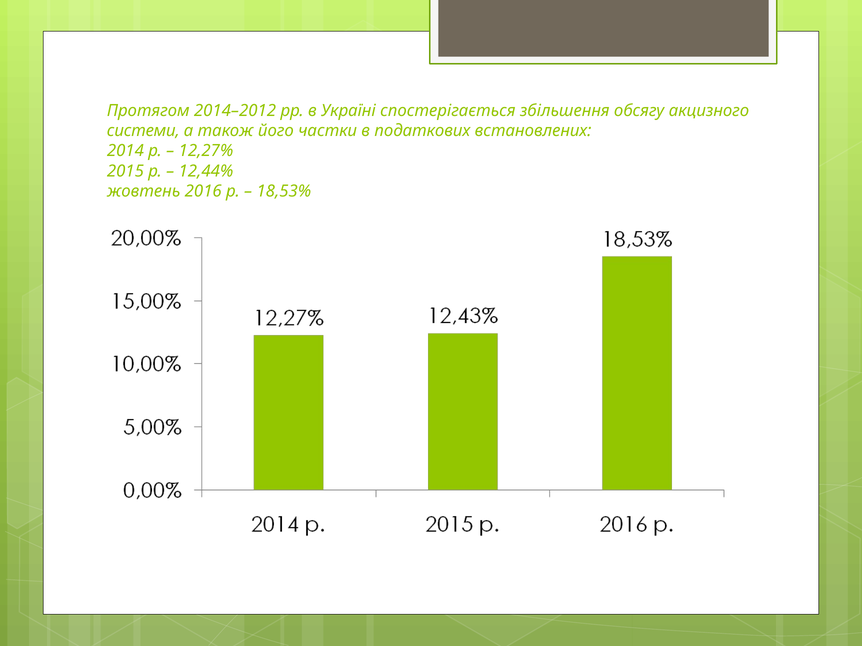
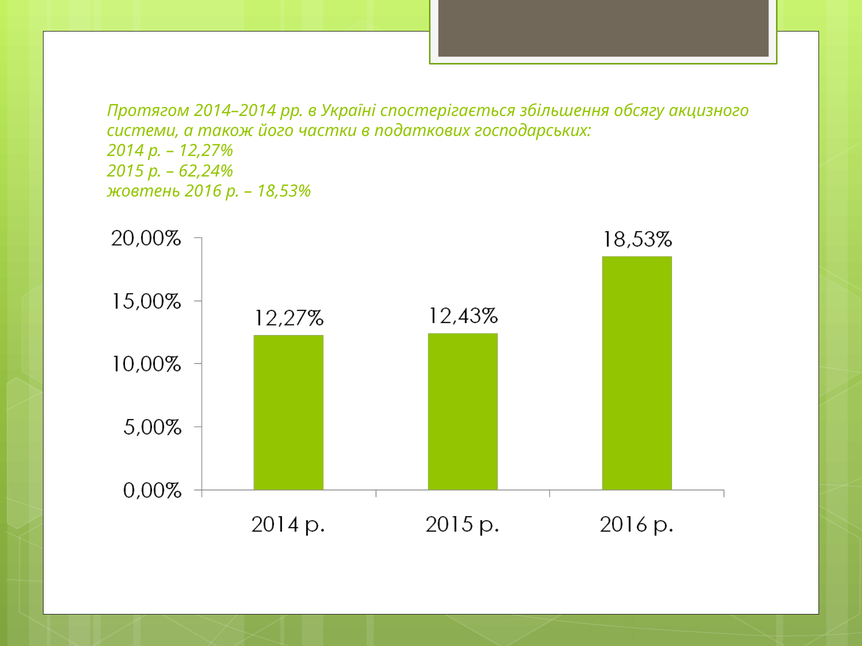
2014–2012: 2014–2012 -> 2014–2014 (235, 111)
встановлених: встановлених -> господарських (533, 131)
12,44%: 12,44% -> 62,24% (206, 171)
